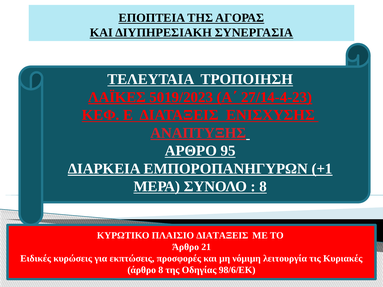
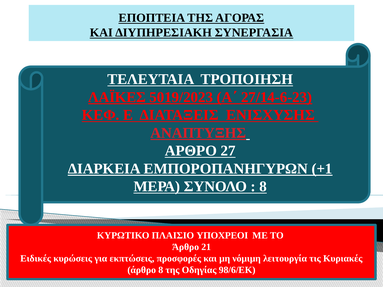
27/14-4-23: 27/14-4-23 -> 27/14-6-23 (277, 97)
95: 95 -> 27 (228, 151)
ΠΛΑΙΣΙΟ ΔΙΑΤΑΞΕΙΣ: ΔΙΑΤΑΞΕΙΣ -> ΥΠΟΧΡΕΟΙ (222, 236)
